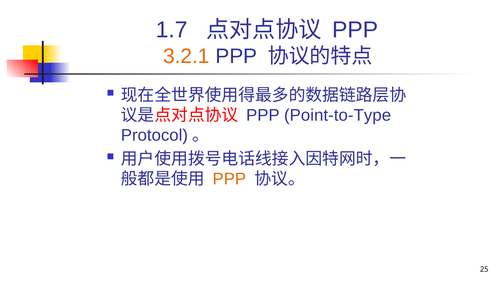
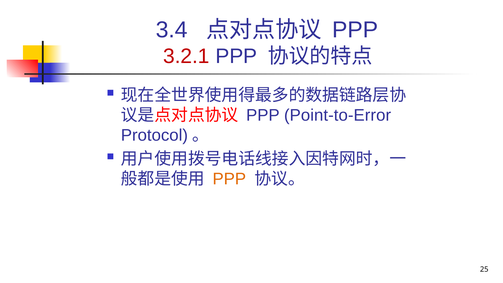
1.7: 1.7 -> 3.4 (172, 30)
3.2.1 colour: orange -> red (186, 56)
Point-to-Type: Point-to-Type -> Point-to-Error (338, 115)
